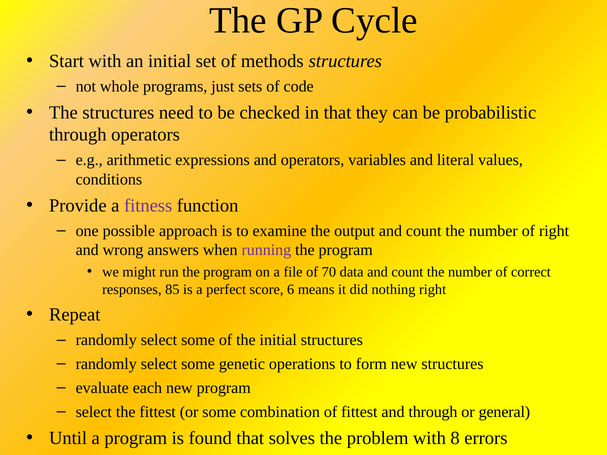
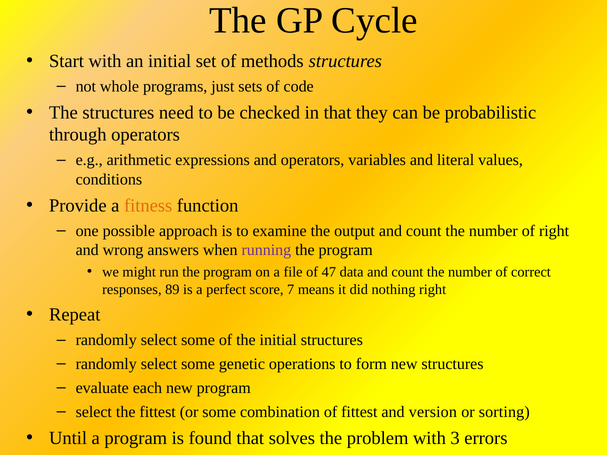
fitness colour: purple -> orange (148, 206)
70: 70 -> 47 (329, 272)
85: 85 -> 89 (172, 289)
6: 6 -> 7 (291, 289)
and through: through -> version (433, 412)
general: general -> sorting (504, 412)
8: 8 -> 3 (455, 438)
